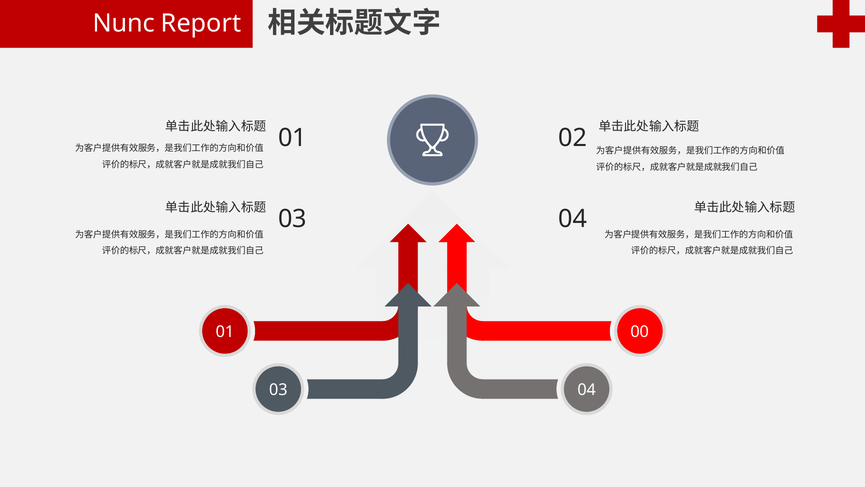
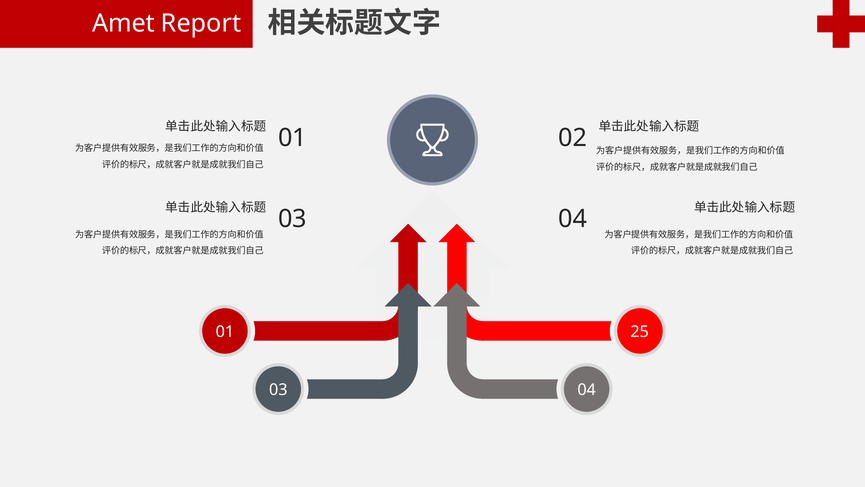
Nunc: Nunc -> Amet (124, 23)
00: 00 -> 25 (640, 332)
